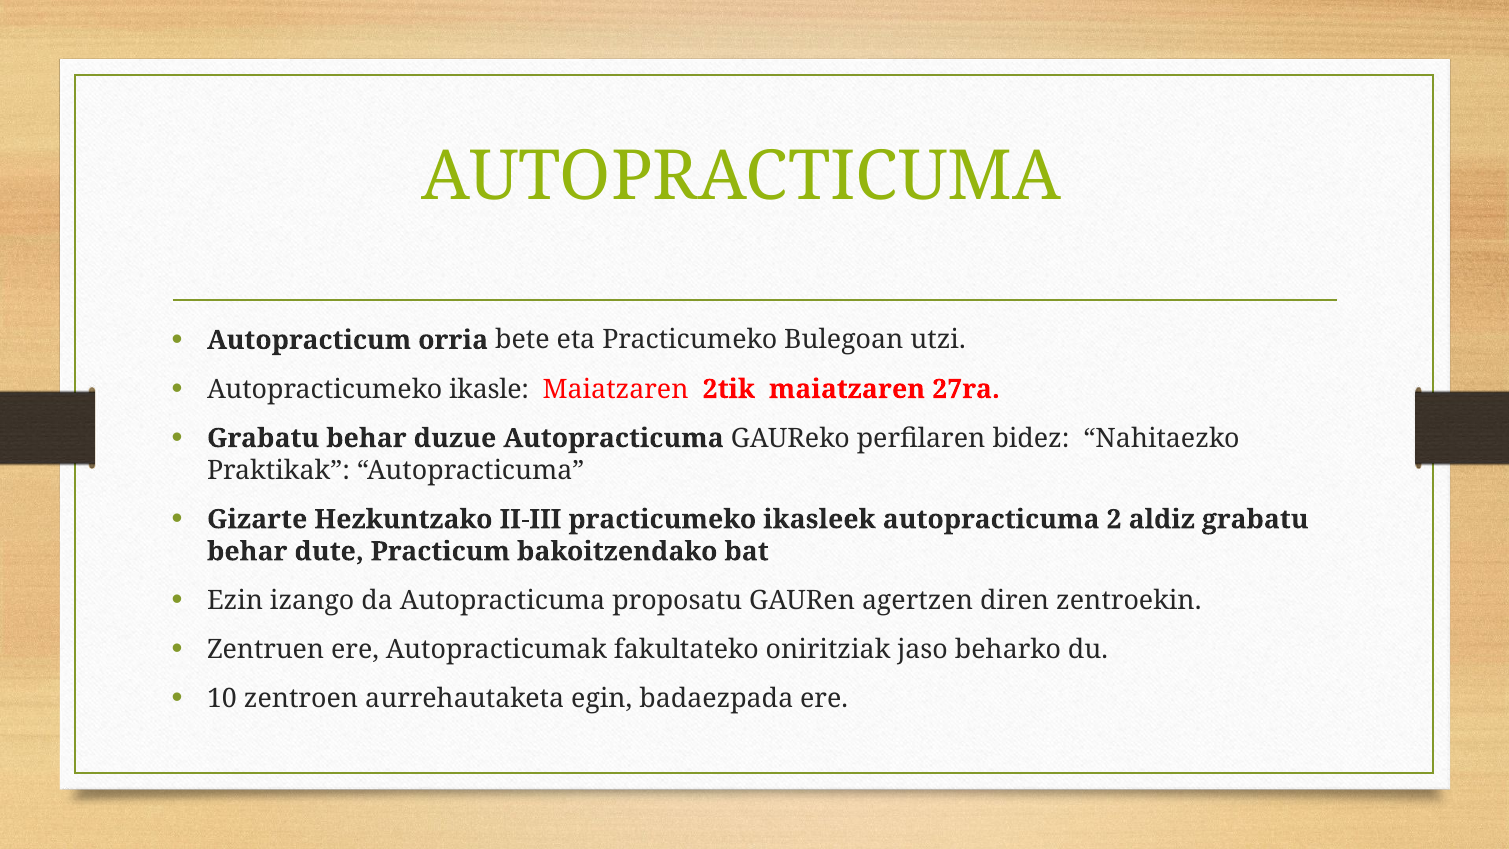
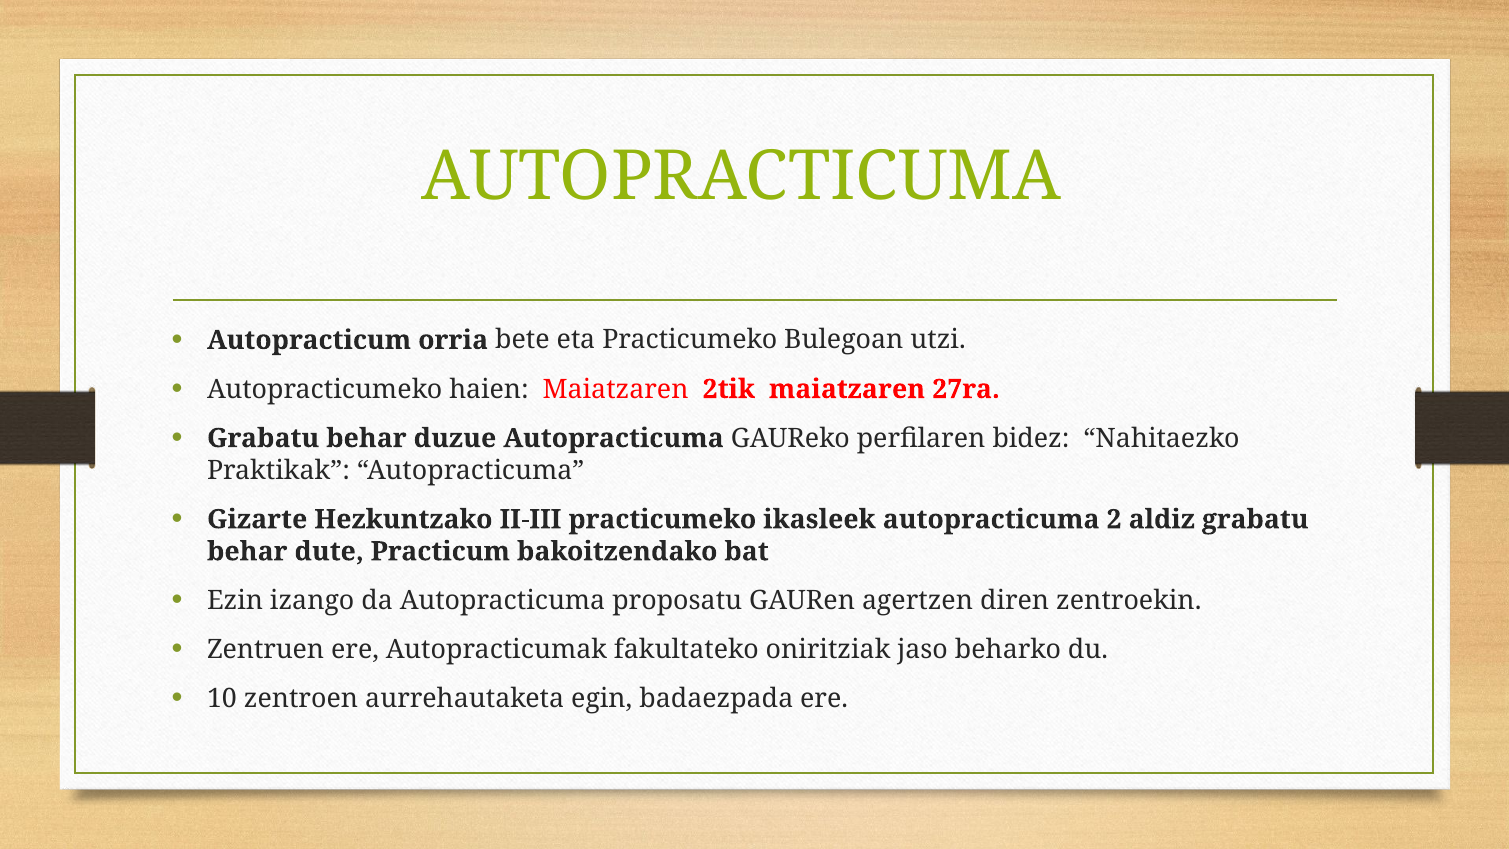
ikasle: ikasle -> haien (489, 389)
